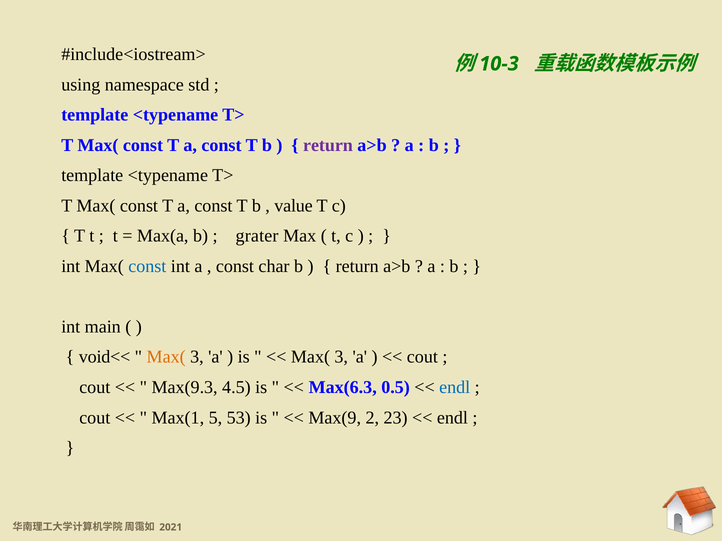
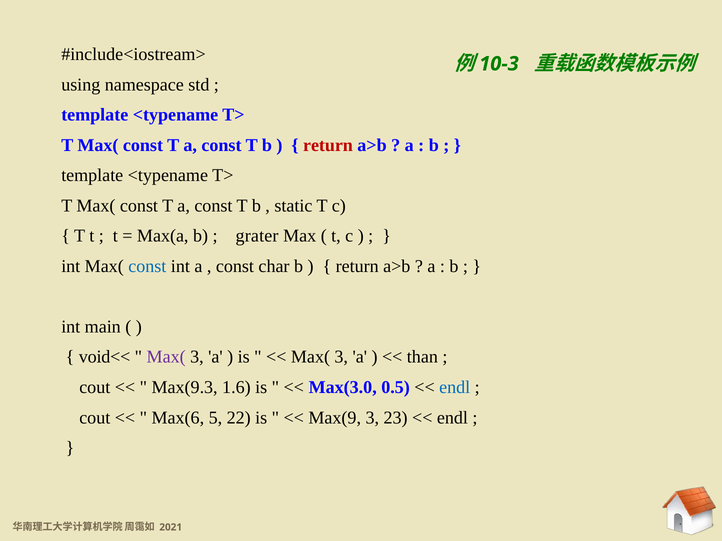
return colour: purple -> red (328, 145)
value: value -> static (293, 206)
Max( colour: orange -> purple (166, 357)
cout: cout -> than (422, 357)
4.5: 4.5 -> 1.6 (236, 388)
Max(6.3: Max(6.3 -> Max(3.0 (343, 388)
Max(1: Max(1 -> Max(6 (178, 418)
53: 53 -> 22 (239, 418)
Max(9 2: 2 -> 3 (372, 418)
